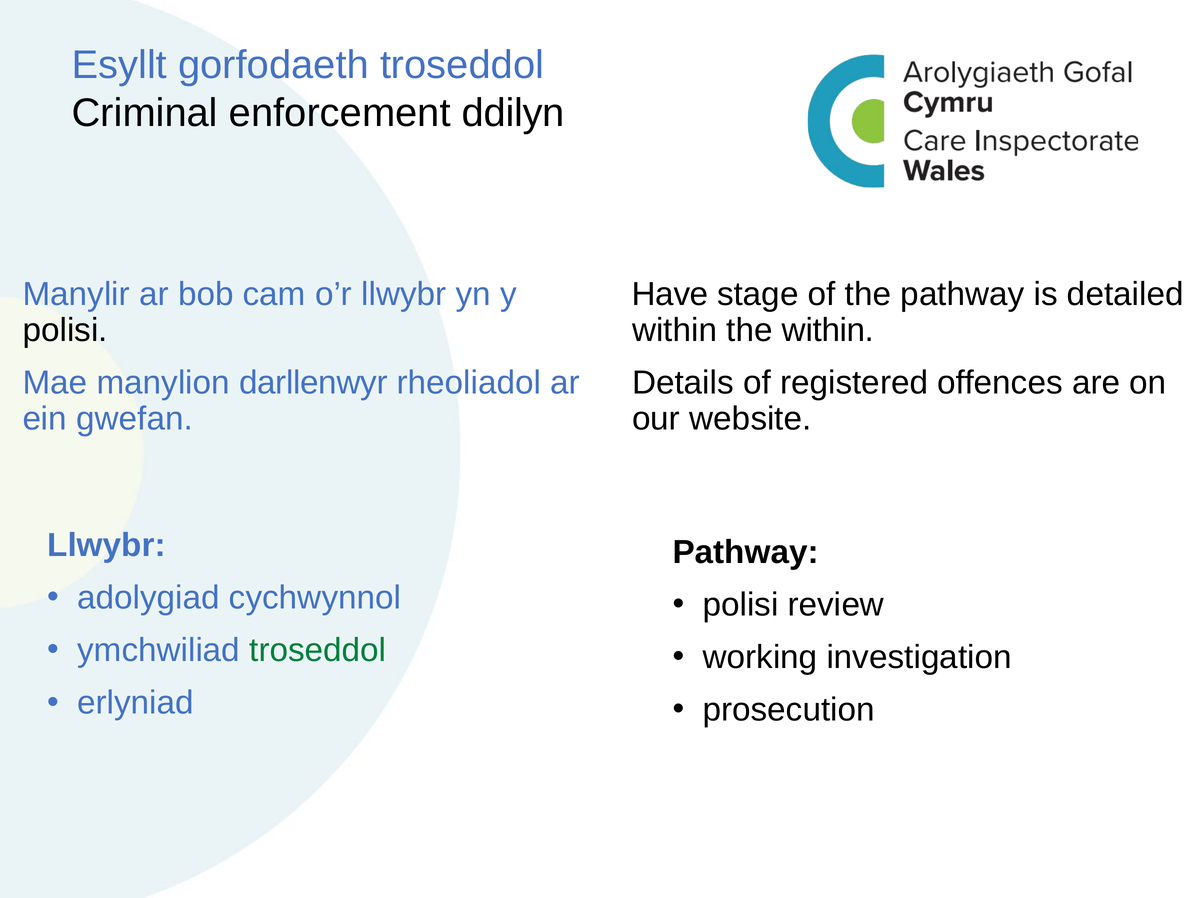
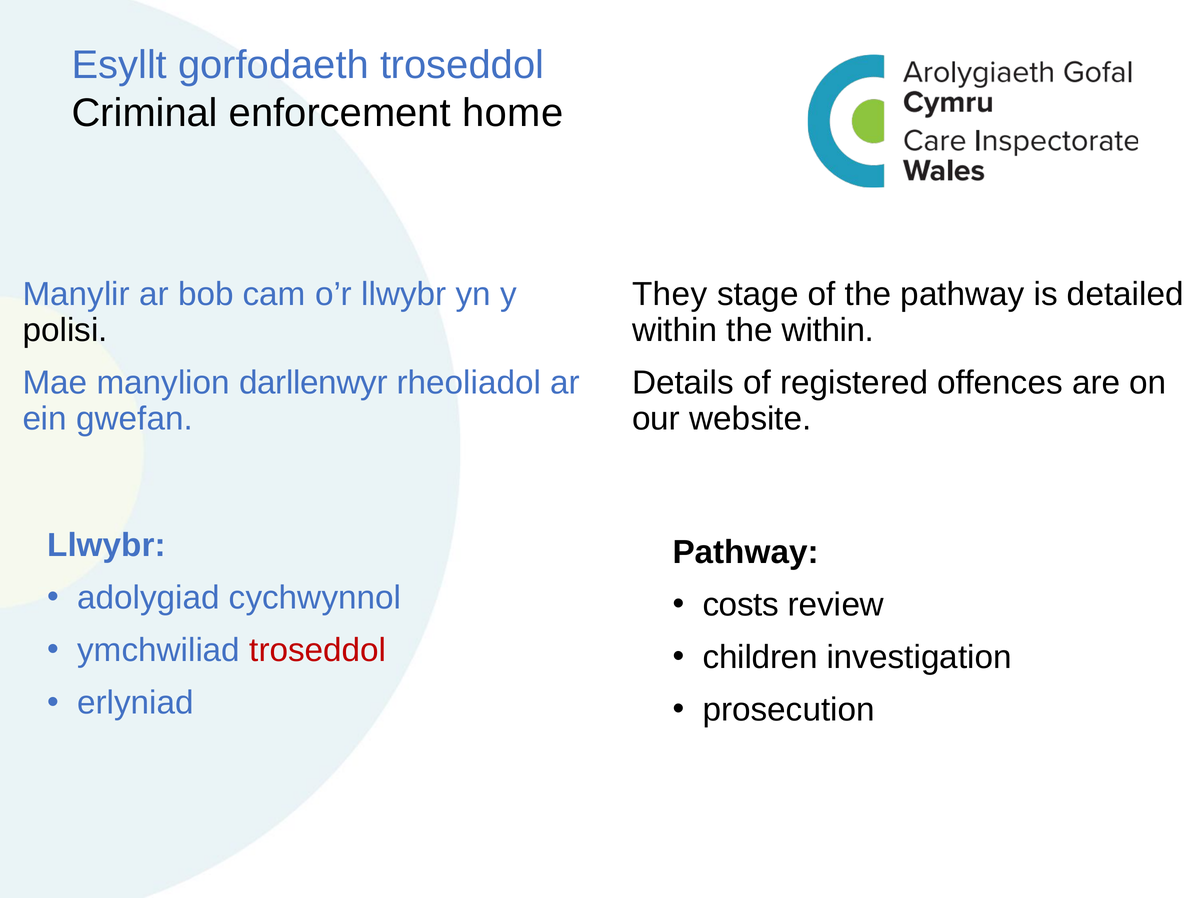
ddilyn: ddilyn -> home (513, 113)
Have: Have -> They (670, 294)
polisi: polisi -> costs (741, 605)
troseddol colour: green -> red (318, 651)
working: working -> children (760, 658)
